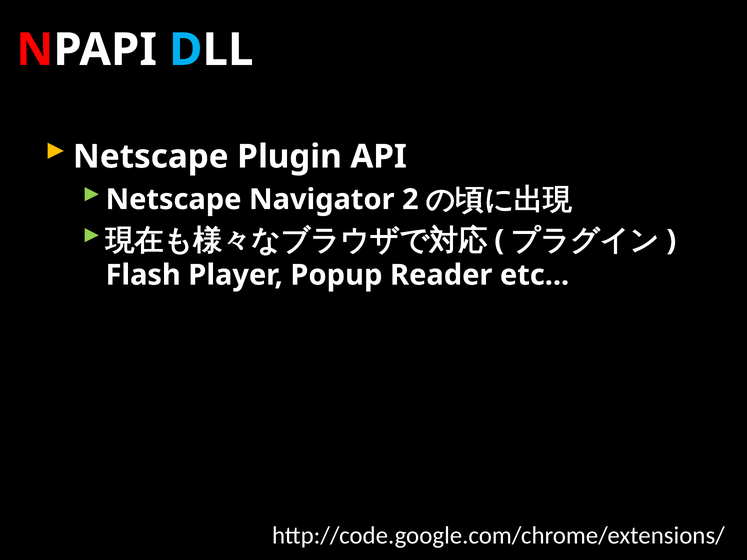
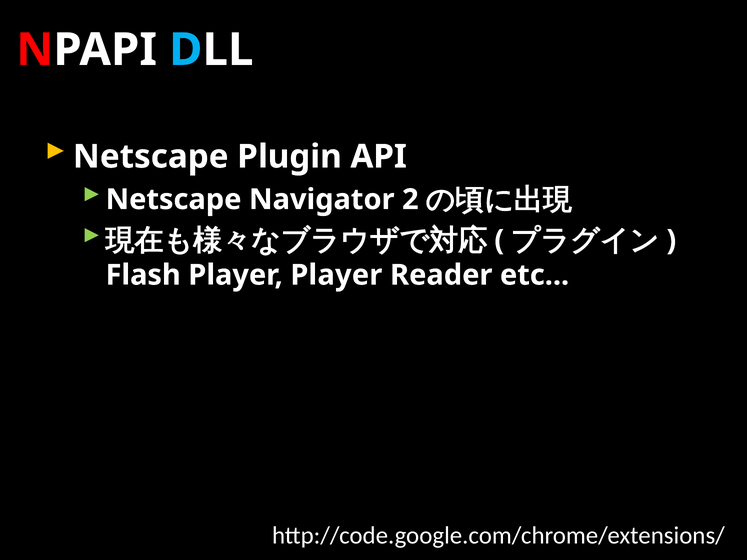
Player Popup: Popup -> Player (336, 275)
